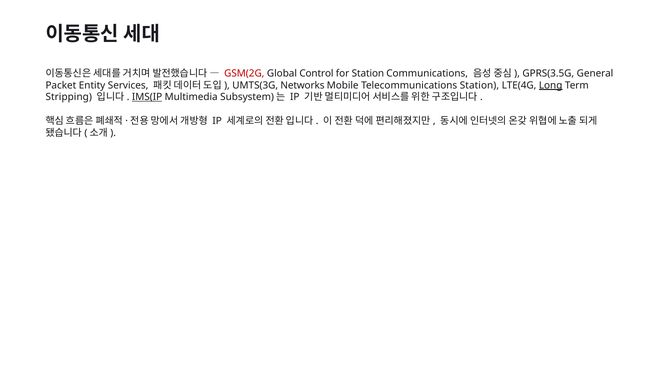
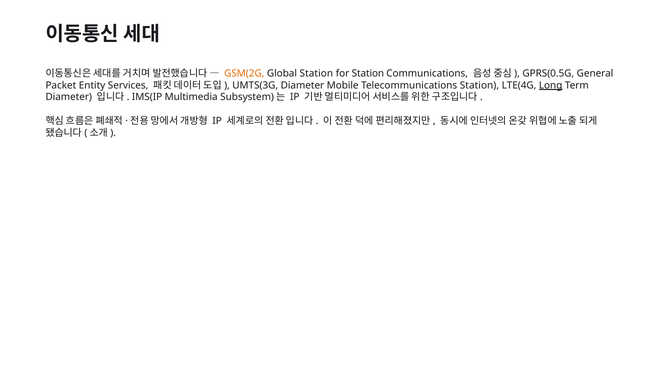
GSM(2G colour: red -> orange (244, 73)
Global Control: Control -> Station (316, 73)
GPRS(3.5G: GPRS(3.5G -> GPRS(0.5G (548, 73)
UMTS(3G Networks: Networks -> Diameter (302, 85)
Stripping: Stripping -> Diameter (69, 97)
IMS(IP underline: present -> none (147, 97)
